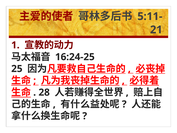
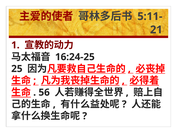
28: 28 -> 56 (44, 92)
